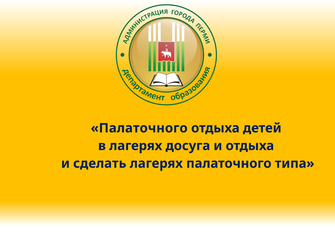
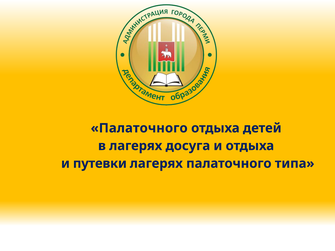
сделать: сделать -> путевки (100, 164)
